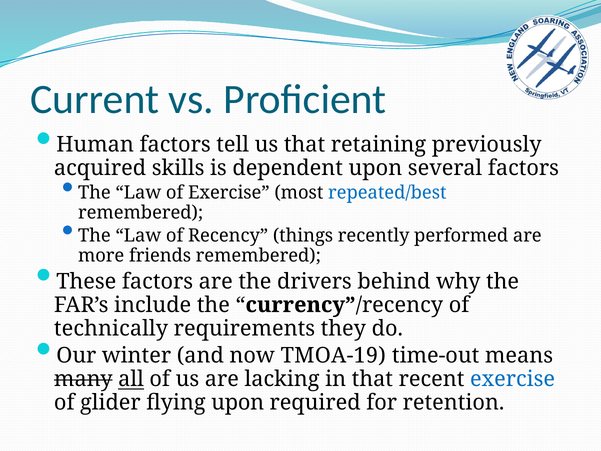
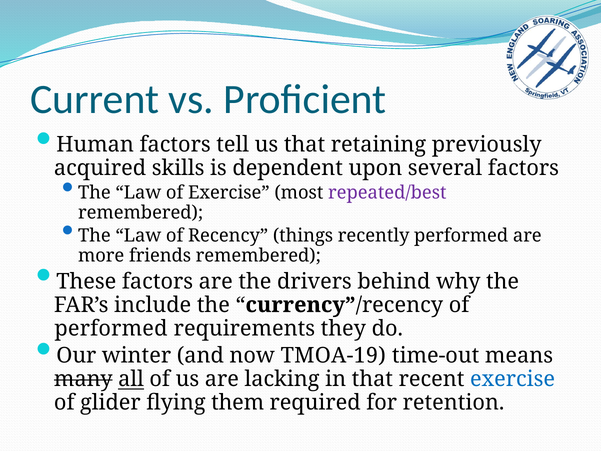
repeated/best colour: blue -> purple (387, 193)
technically: technically -> performed (111, 328)
flying upon: upon -> them (238, 402)
